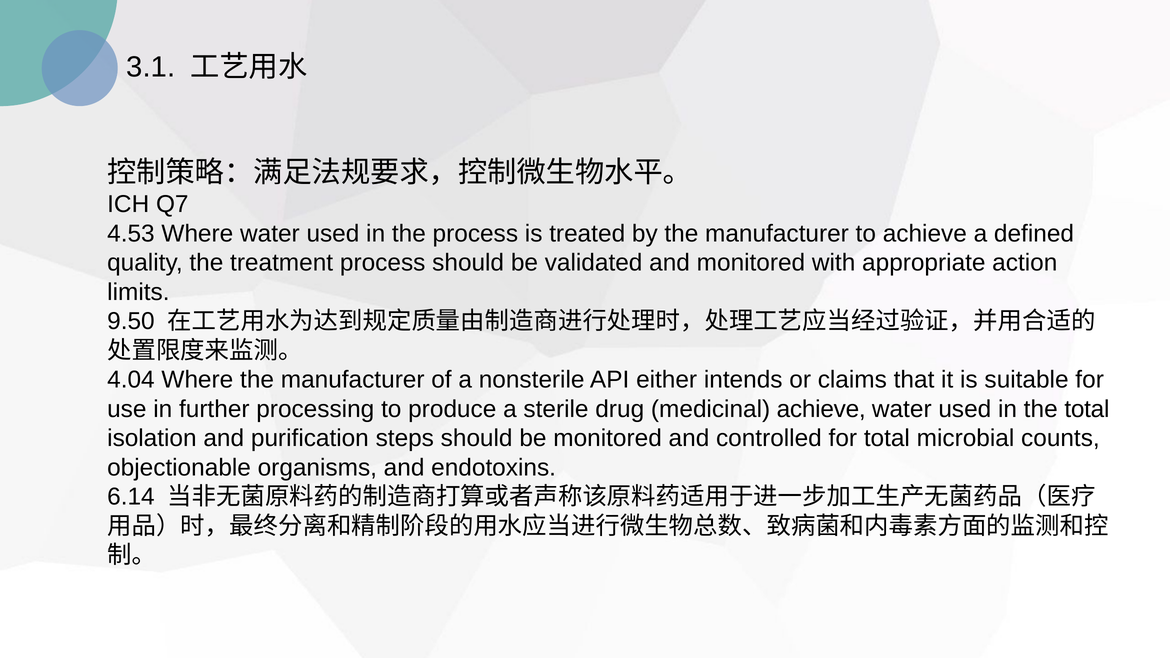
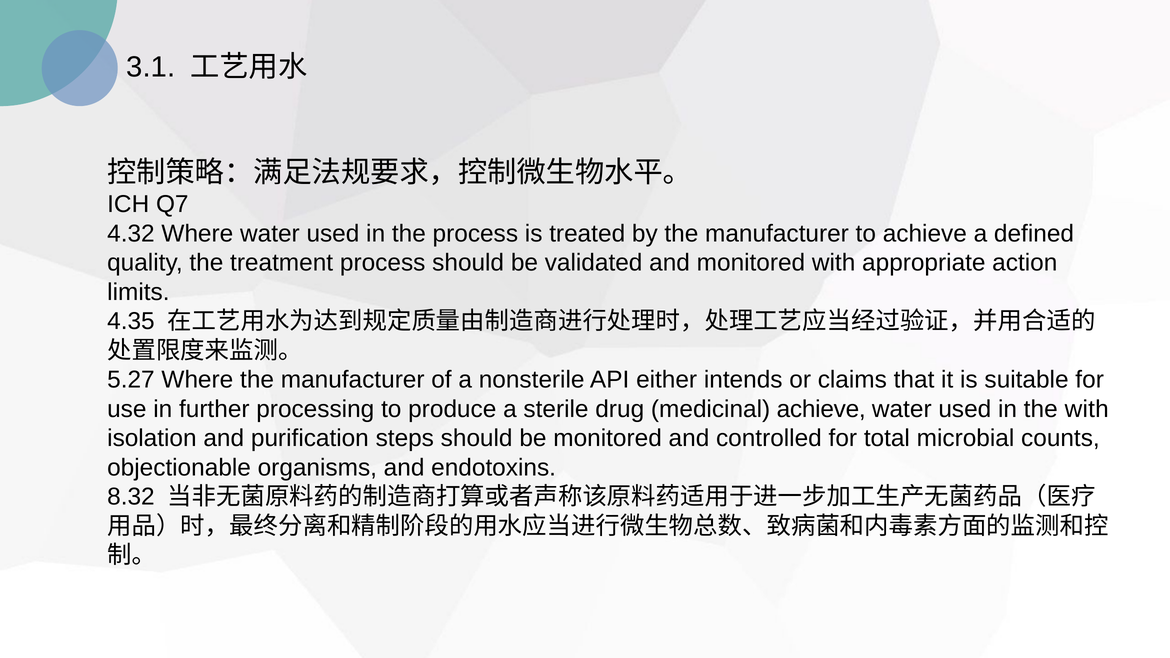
4.53: 4.53 -> 4.32 (131, 234)
9.50: 9.50 -> 4.35 (131, 321)
4.04: 4.04 -> 5.27 (131, 380)
the total: total -> with (1087, 409)
6.14: 6.14 -> 8.32 (131, 497)
